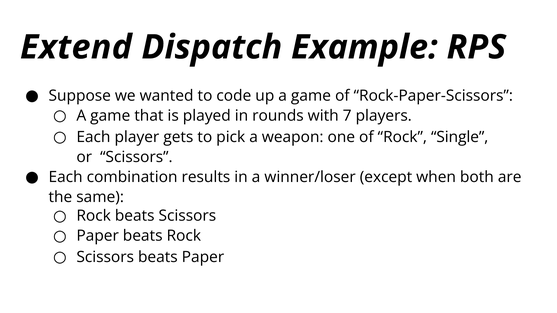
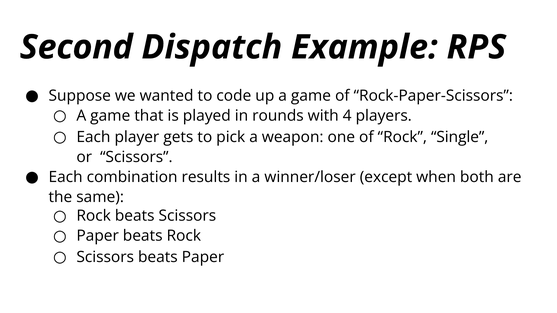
Extend: Extend -> Second (76, 47)
7: 7 -> 4 (347, 116)
